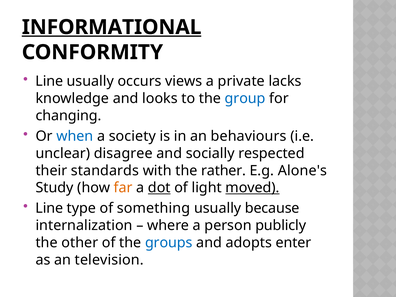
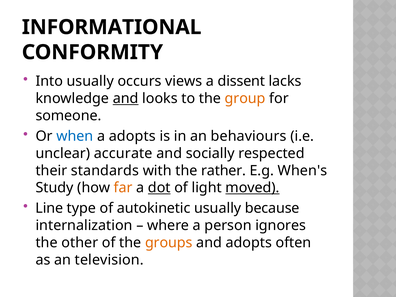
INFORMATIONAL underline: present -> none (112, 27)
Line: Line -> Into (49, 81)
private: private -> dissent (241, 81)
and underline: none -> present (126, 98)
group colour: blue -> orange (245, 98)
changing: changing -> someone (68, 116)
a society: society -> adopts (132, 136)
disagree: disagree -> accurate (123, 153)
Alone's: Alone's -> When's (302, 171)
something: something -> autokinetic (154, 208)
publicly: publicly -> ignores (281, 225)
groups colour: blue -> orange (169, 243)
enter: enter -> often (293, 243)
